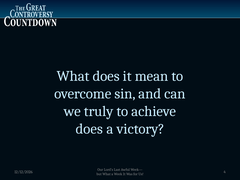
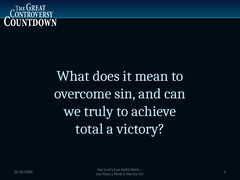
does: does -> total (89, 129)
